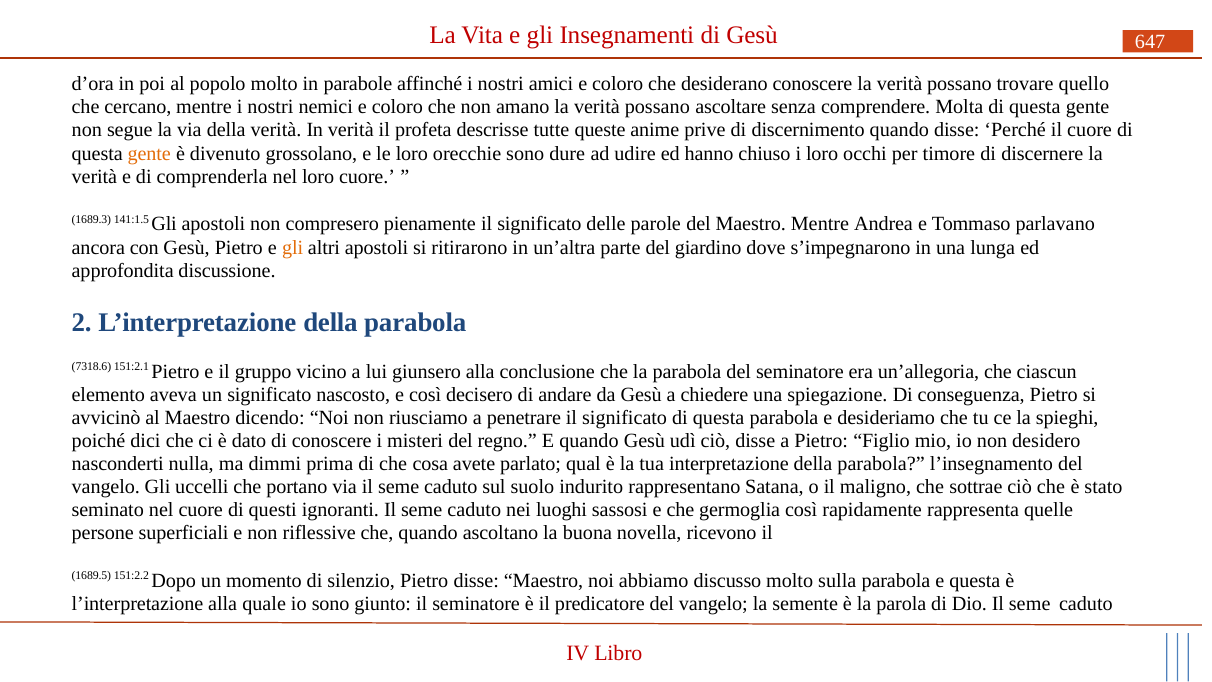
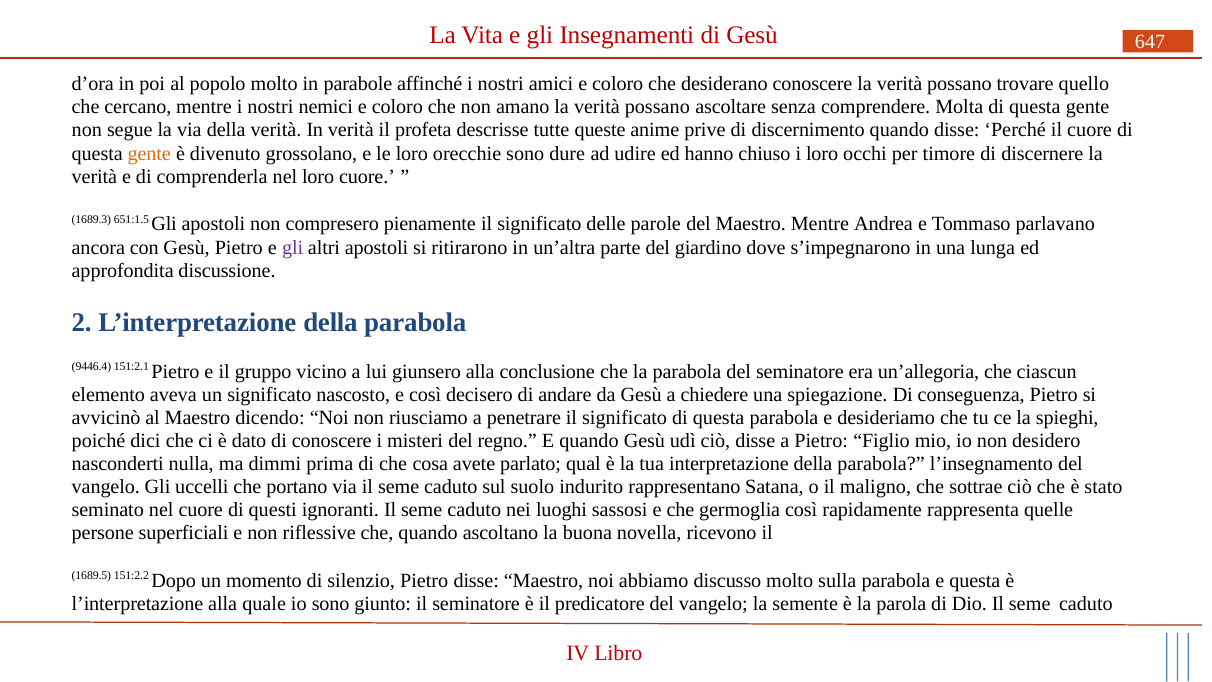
141:1.5: 141:1.5 -> 651:1.5 (131, 220)
gli colour: orange -> purple (293, 248)
7318.6: 7318.6 -> 9446.4 (91, 367)
